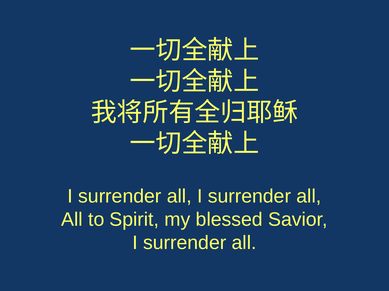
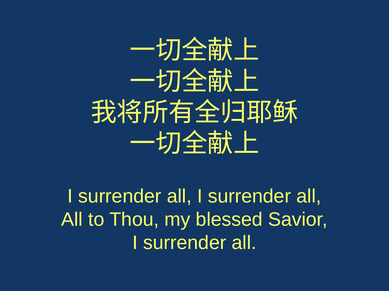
Spirit: Spirit -> Thou (134, 220)
